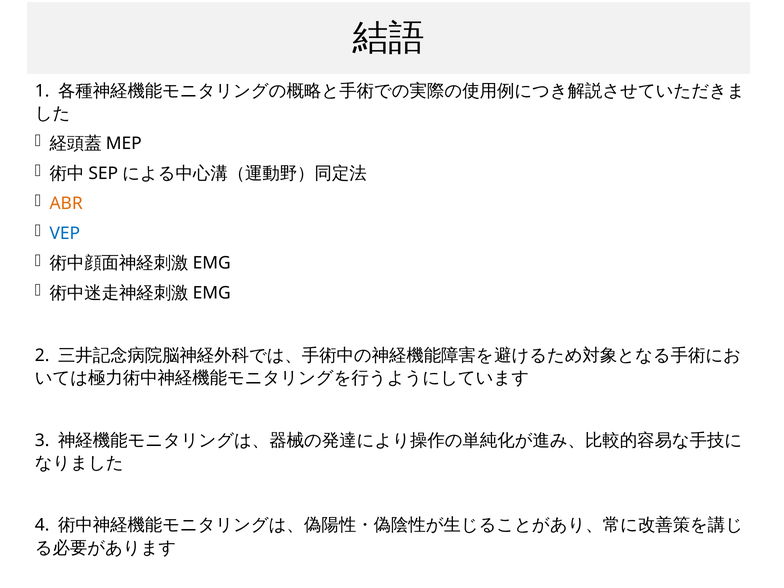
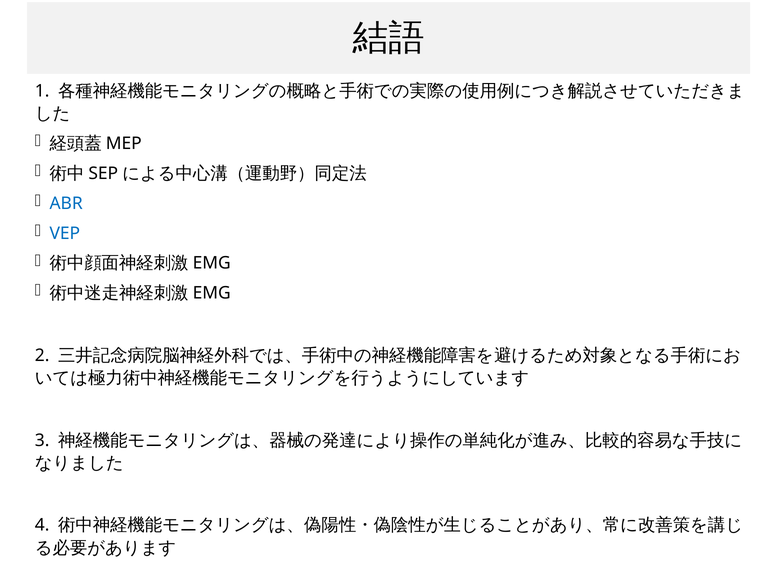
ABR colour: orange -> blue (66, 203)
